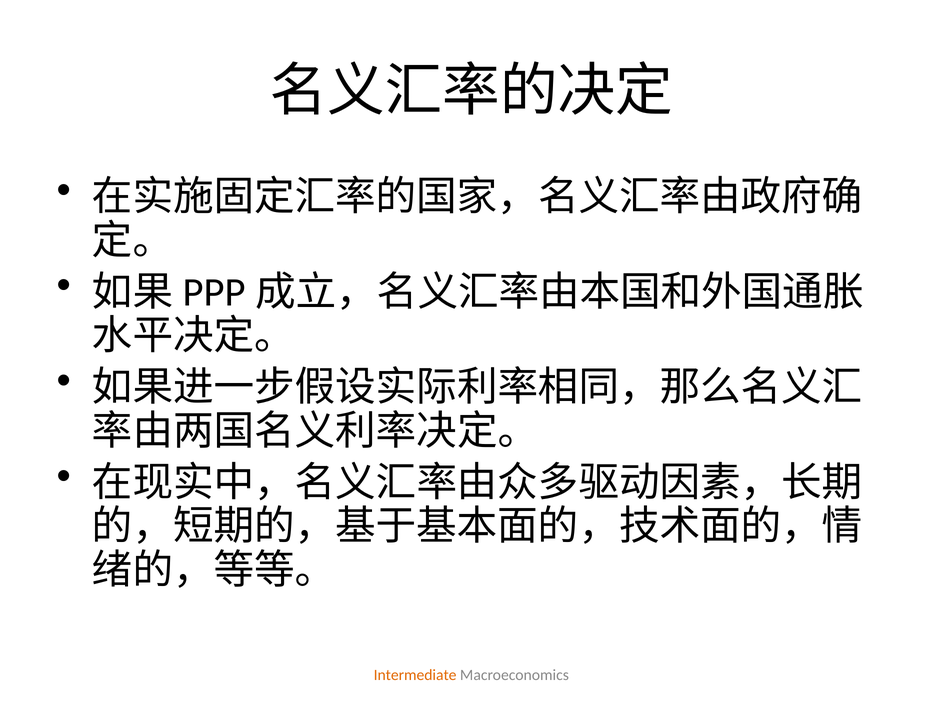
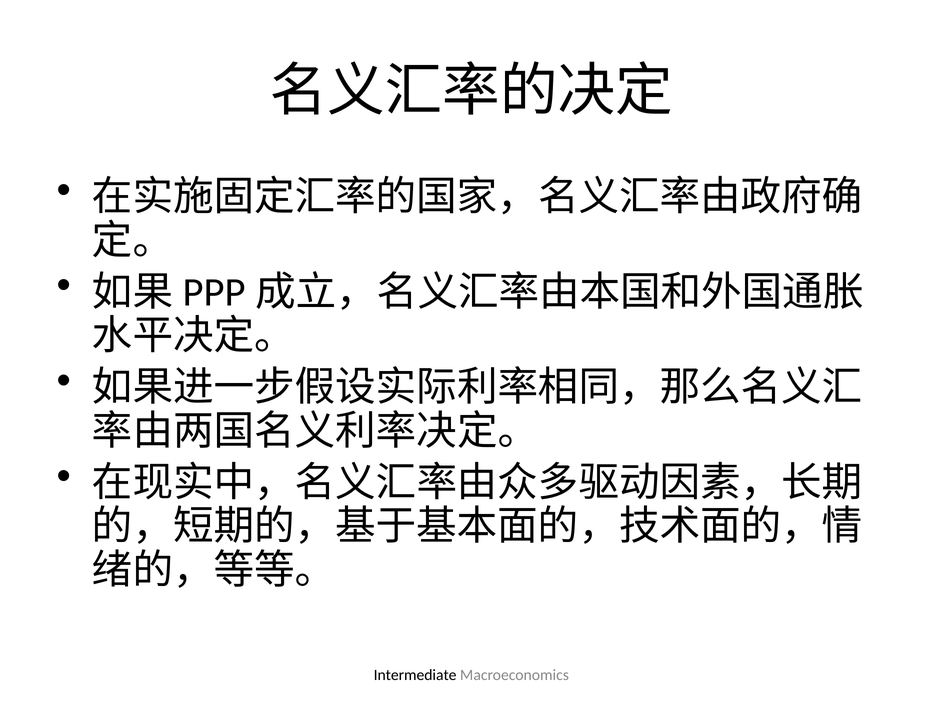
Intermediate colour: orange -> black (415, 675)
